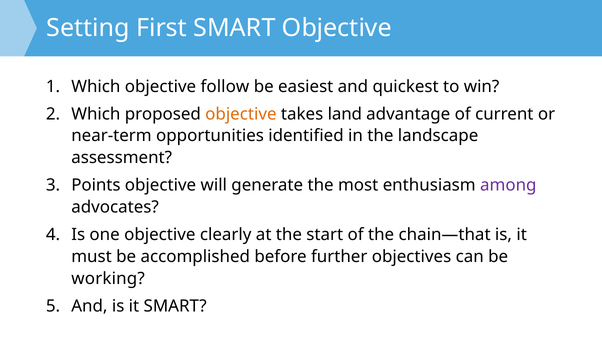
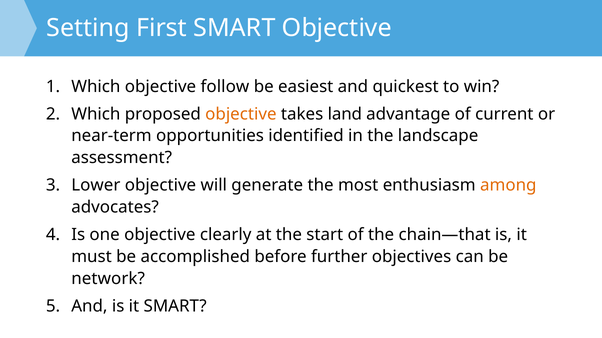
Points: Points -> Lower (96, 186)
among colour: purple -> orange (508, 186)
working: working -> network (108, 279)
